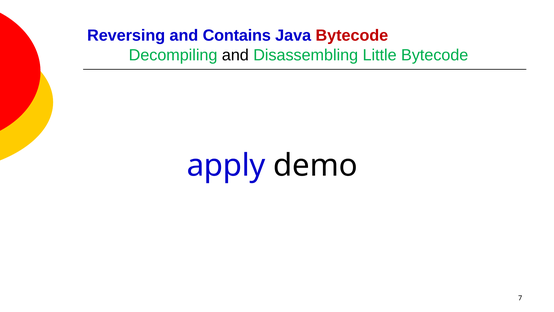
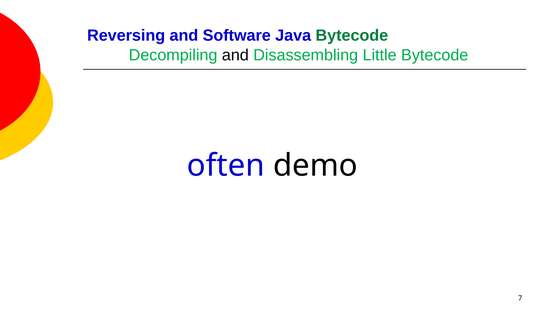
Contains: Contains -> Software (237, 36)
Bytecode colour: red -> green (352, 36)
apply: apply -> often (226, 165)
